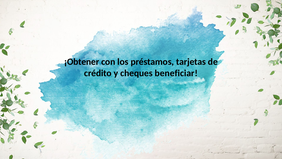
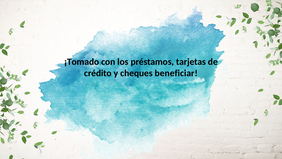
¡Obtener: ¡Obtener -> ¡Tomado (82, 62)
